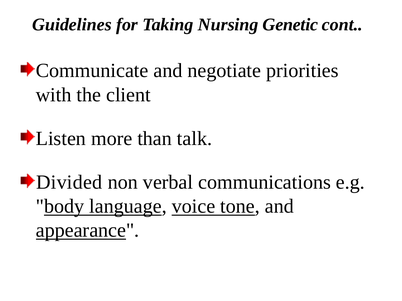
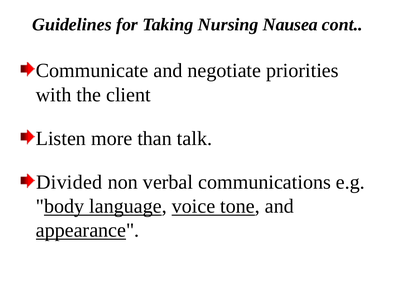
Genetic: Genetic -> Nausea (290, 25)
